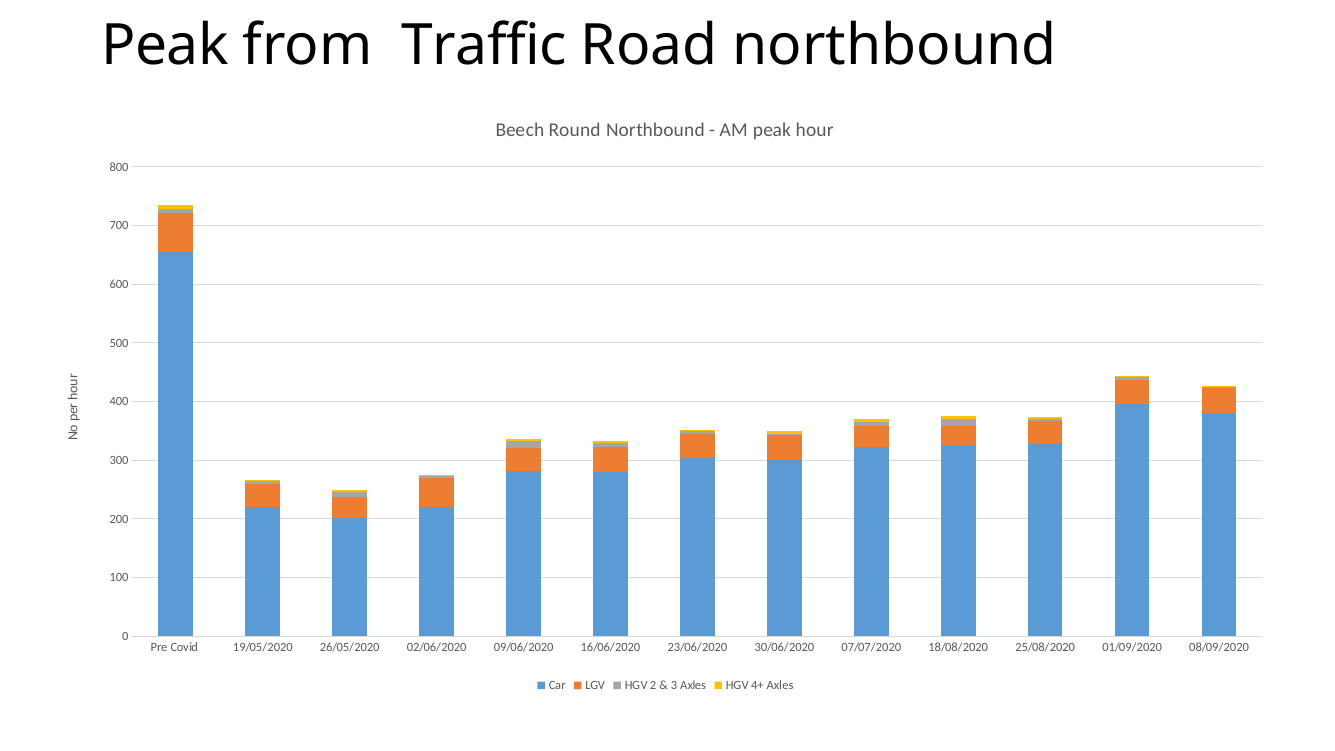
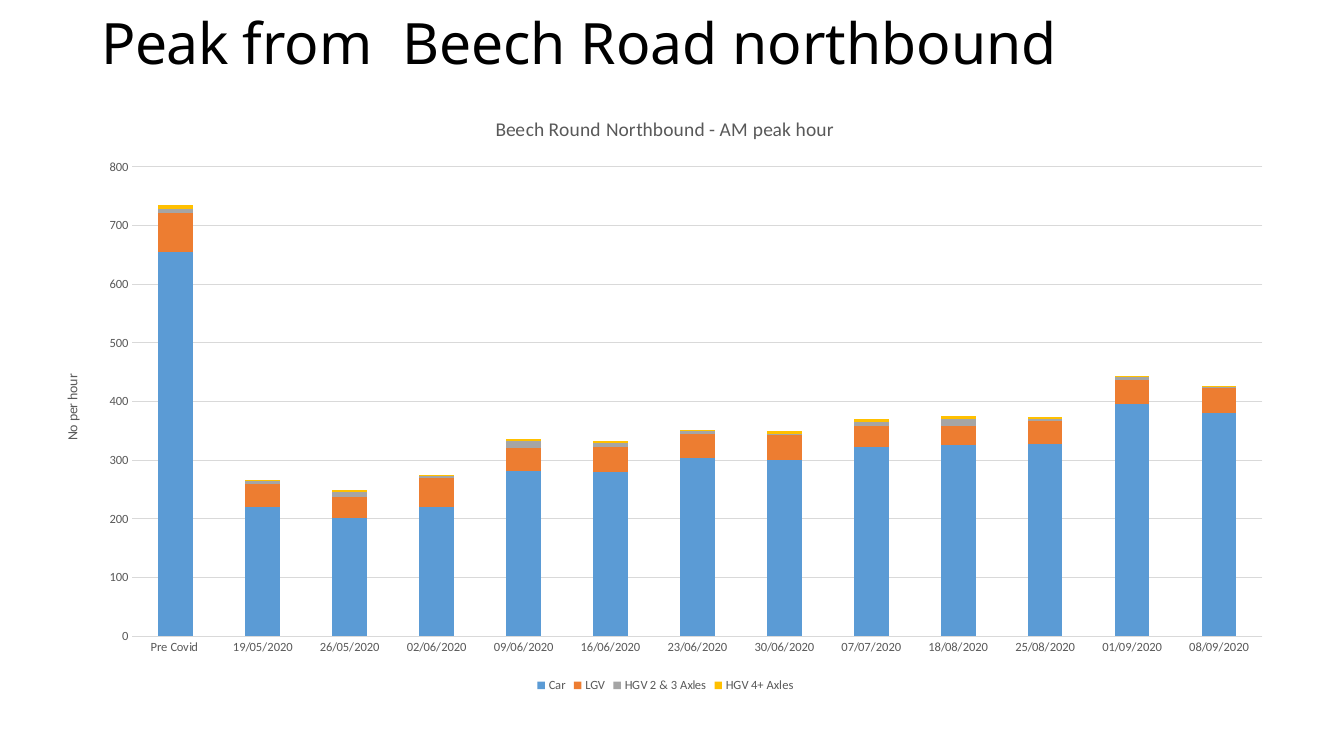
from Traffic: Traffic -> Beech (484, 45)
